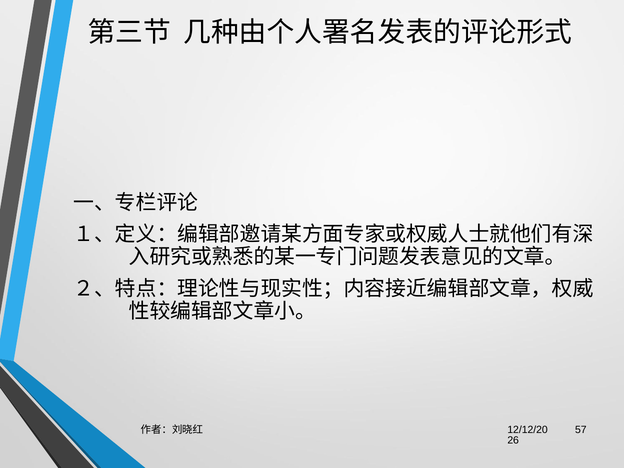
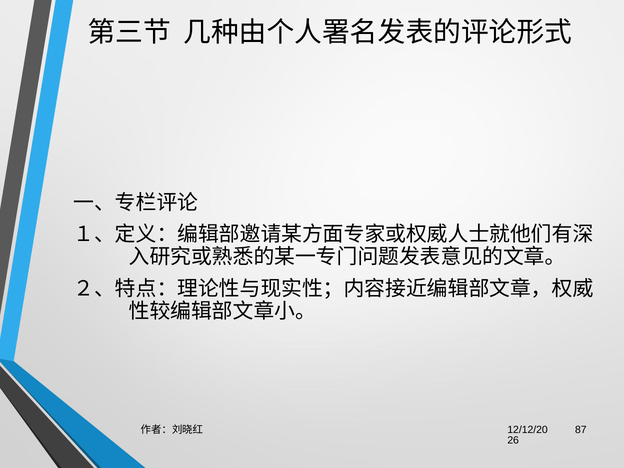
57: 57 -> 87 (581, 430)
